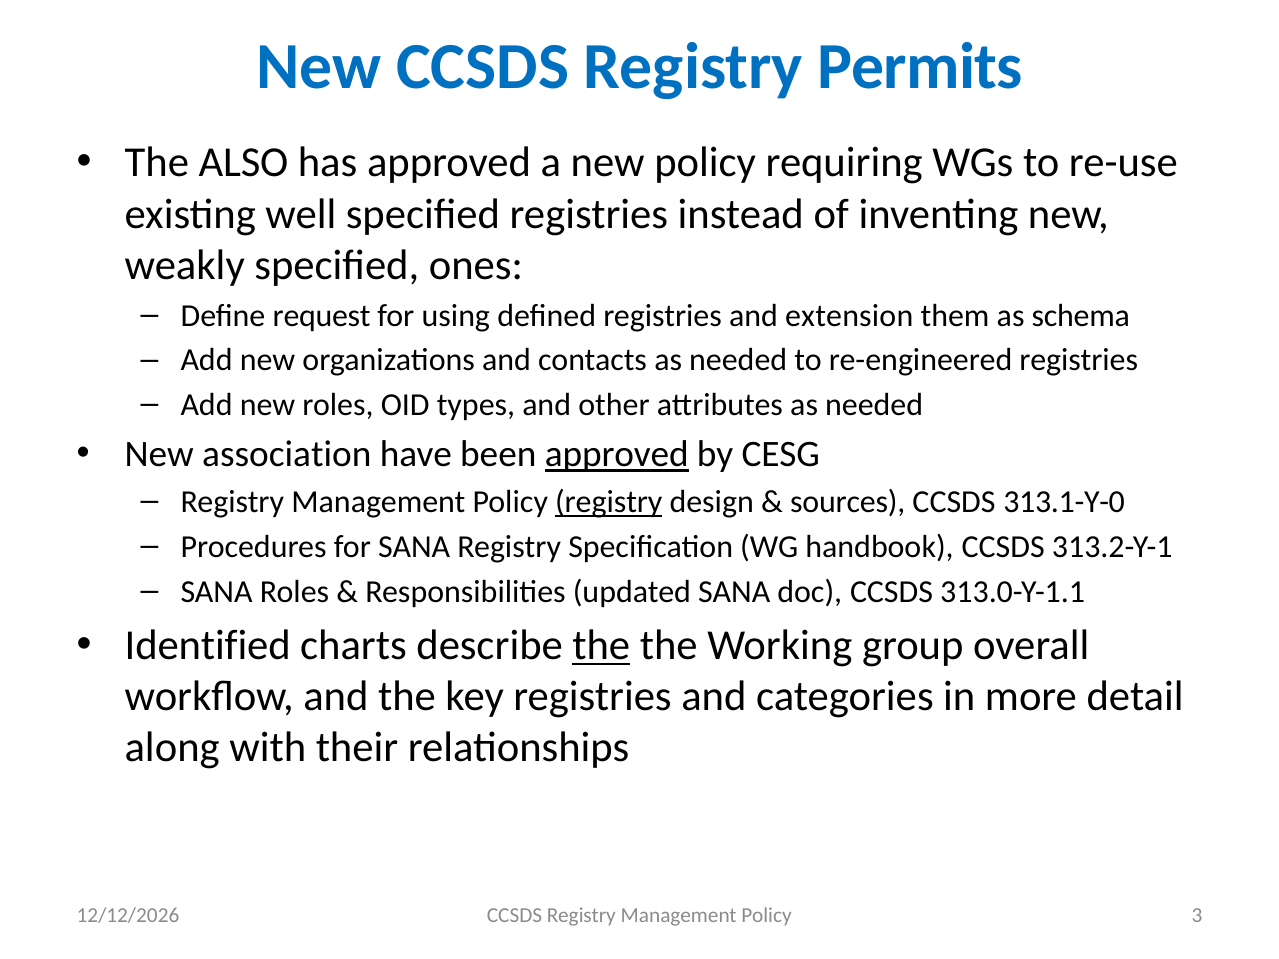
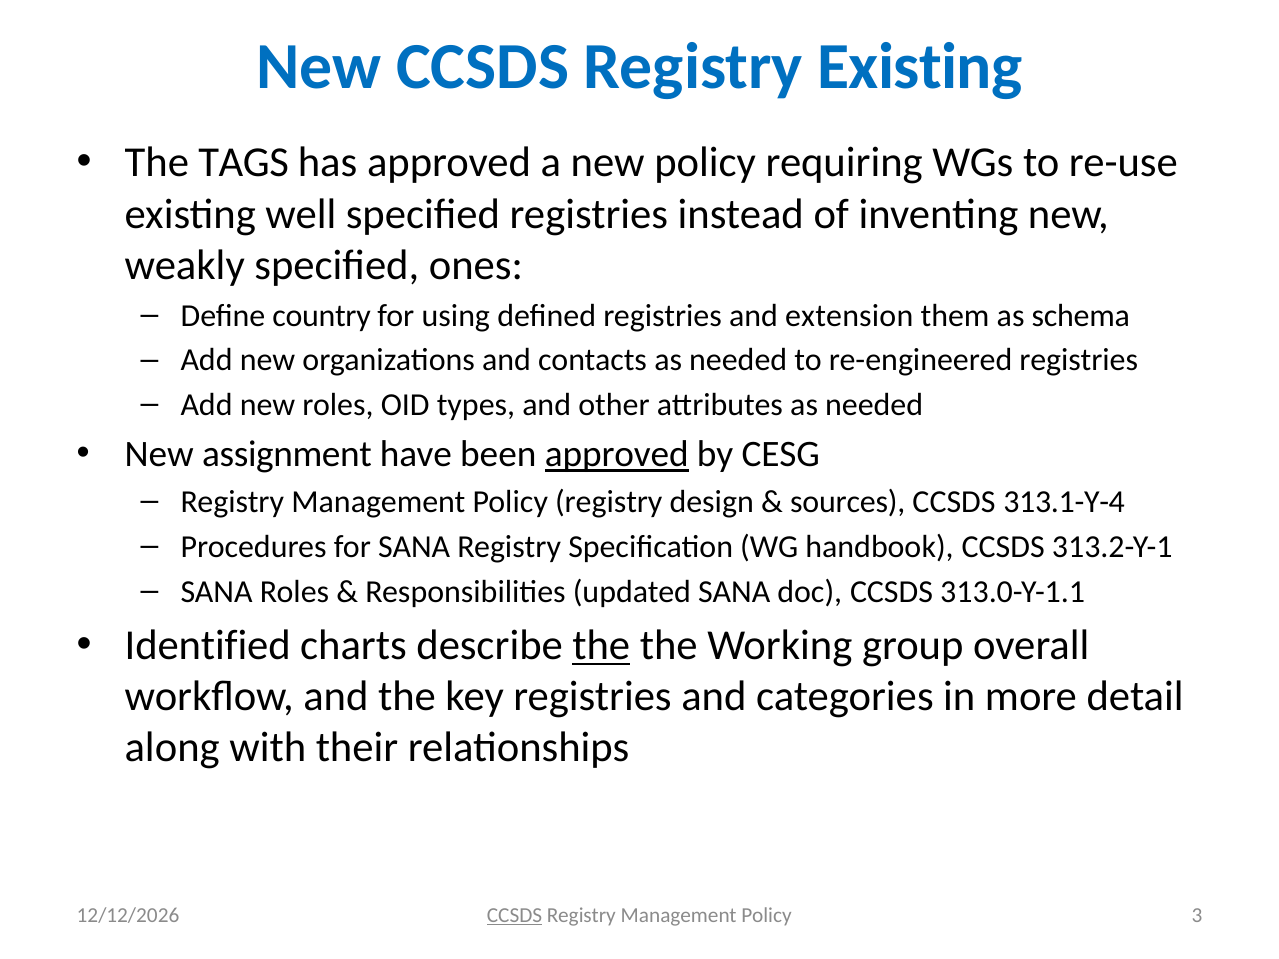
Registry Permits: Permits -> Existing (920, 67)
ALSO: ALSO -> TAGS (244, 163)
request: request -> country (322, 316)
association: association -> assignment (287, 455)
registry underline: present -> none (609, 502)
313.1-Y-0: 313.1-Y-0 -> 313.1-Y-4 (1064, 502)
CCSDS underline: none -> present (514, 916)
